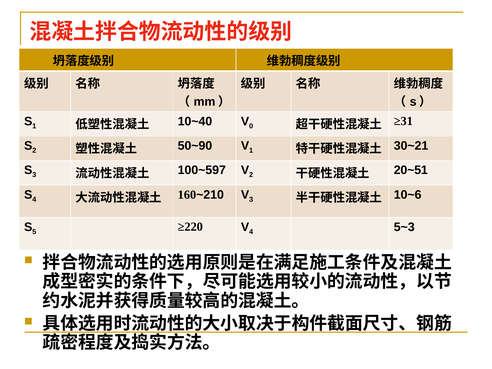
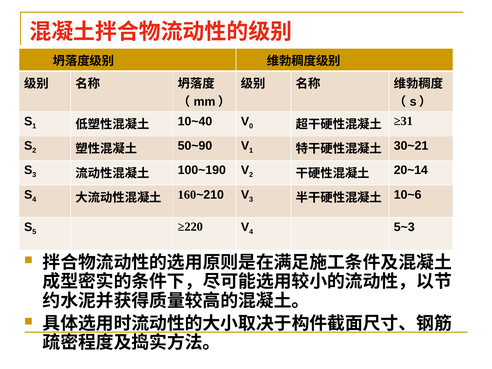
100~597: 100~597 -> 100~190 (202, 170)
20~51: 20~51 -> 20~14 (411, 170)
